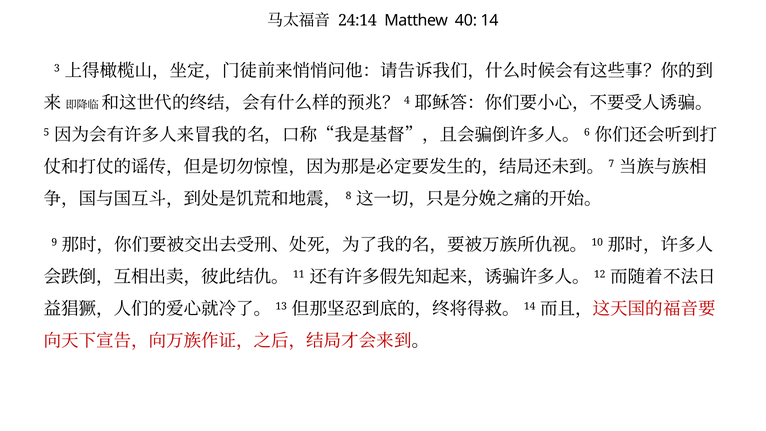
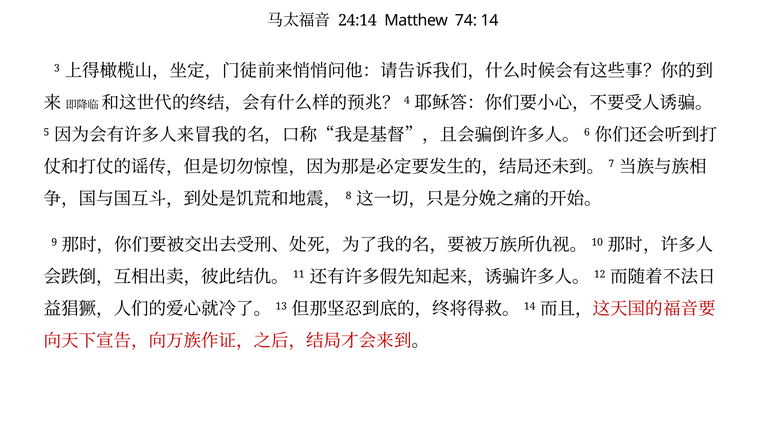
40: 40 -> 74 (466, 20)
